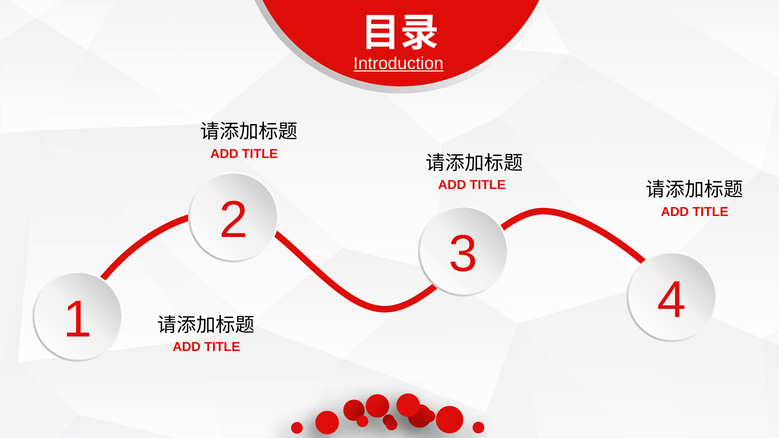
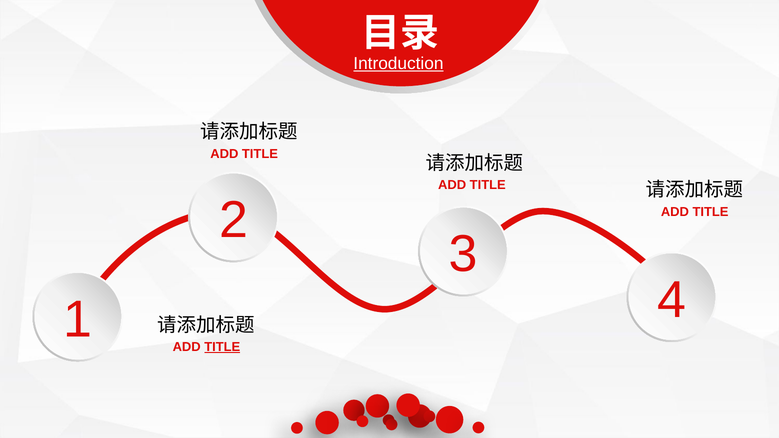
TITLE underline: none -> present (222, 347)
